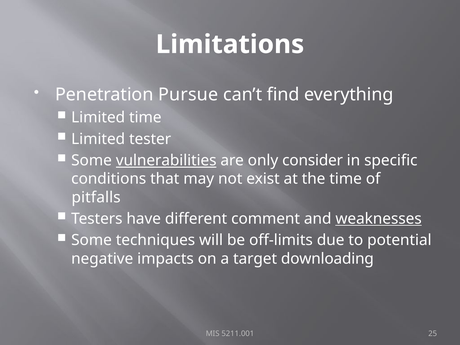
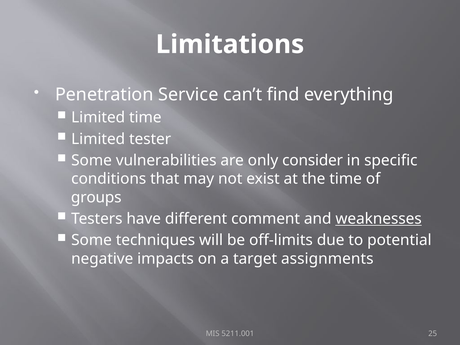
Pursue: Pursue -> Service (188, 95)
vulnerabilities underline: present -> none (166, 161)
pitfalls: pitfalls -> groups (96, 197)
downloading: downloading -> assignments (327, 259)
